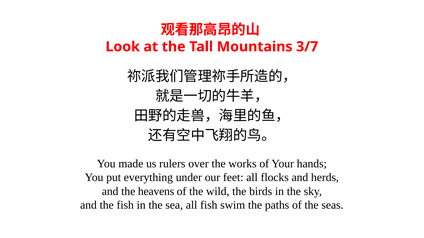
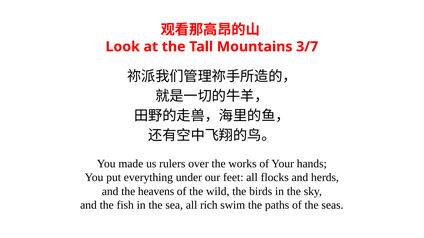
all fish: fish -> rich (209, 205)
